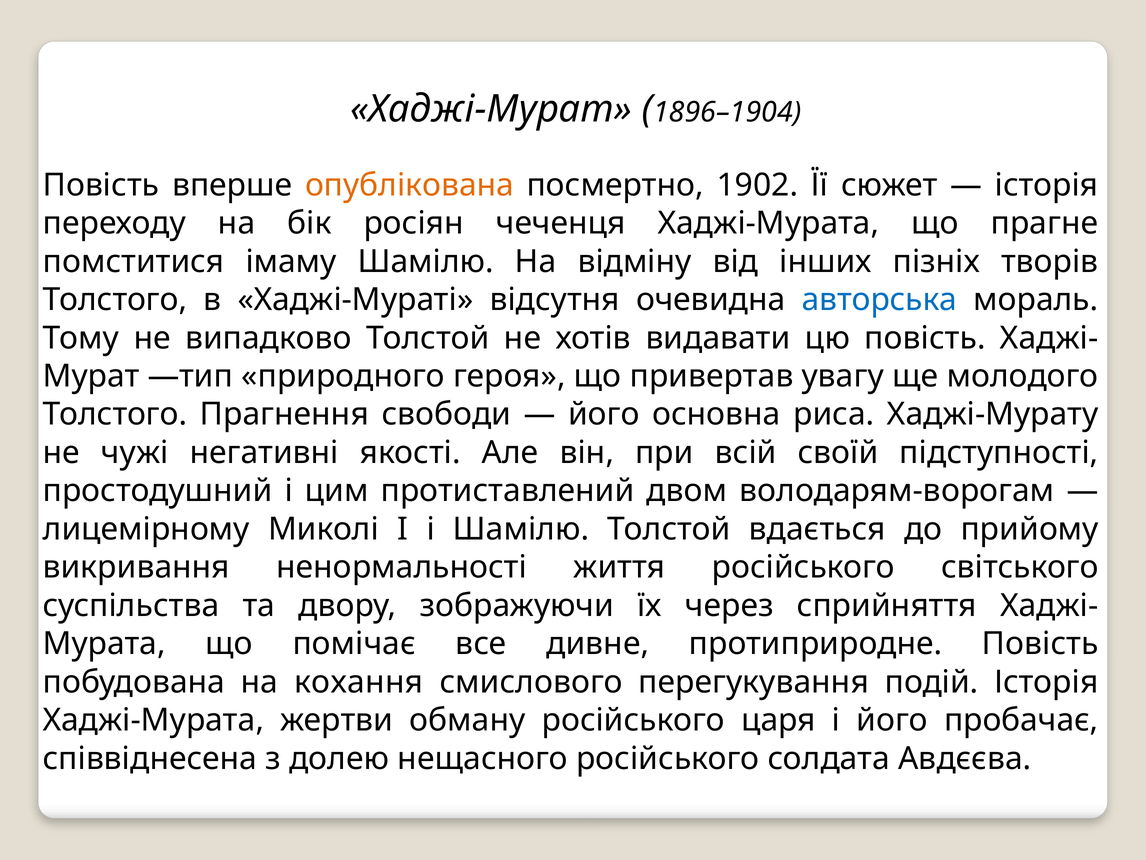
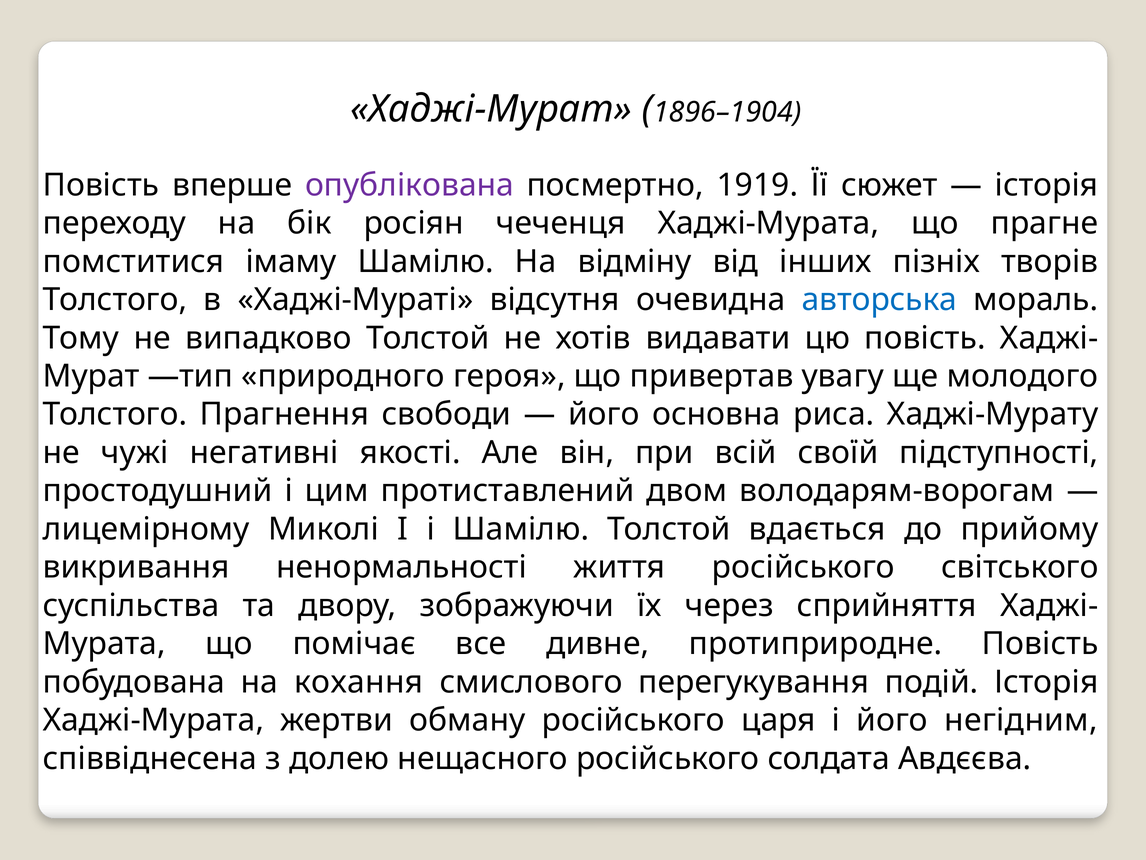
опублікована colour: orange -> purple (410, 185)
1902: 1902 -> 1919 (757, 185)
пробачає: пробачає -> негідним (1021, 720)
